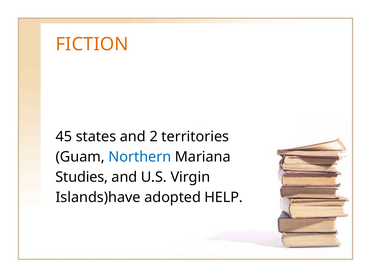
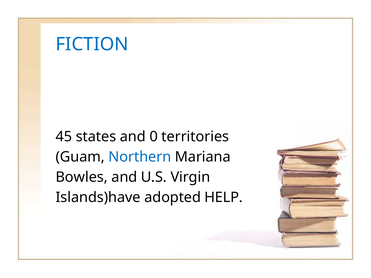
FICTION colour: orange -> blue (92, 44)
2: 2 -> 0 (154, 137)
Studies: Studies -> Bowles (82, 177)
